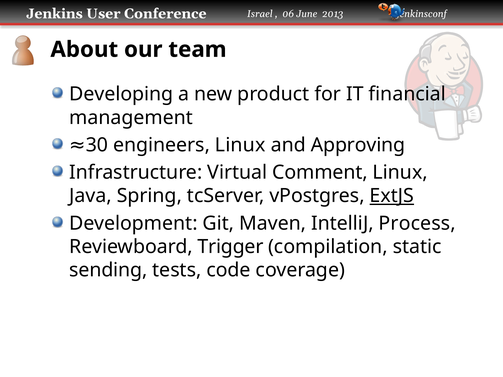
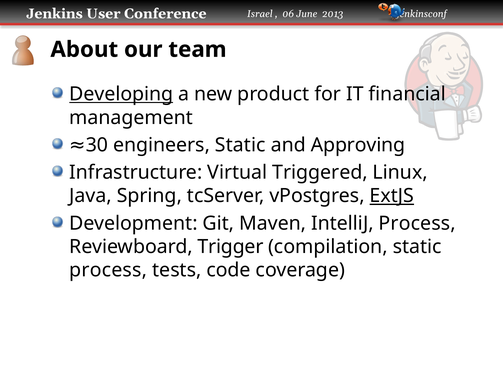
Developing underline: none -> present (121, 94)
engineers Linux: Linux -> Static (240, 145)
Comment: Comment -> Triggered (320, 173)
sending: sending -> process (108, 270)
